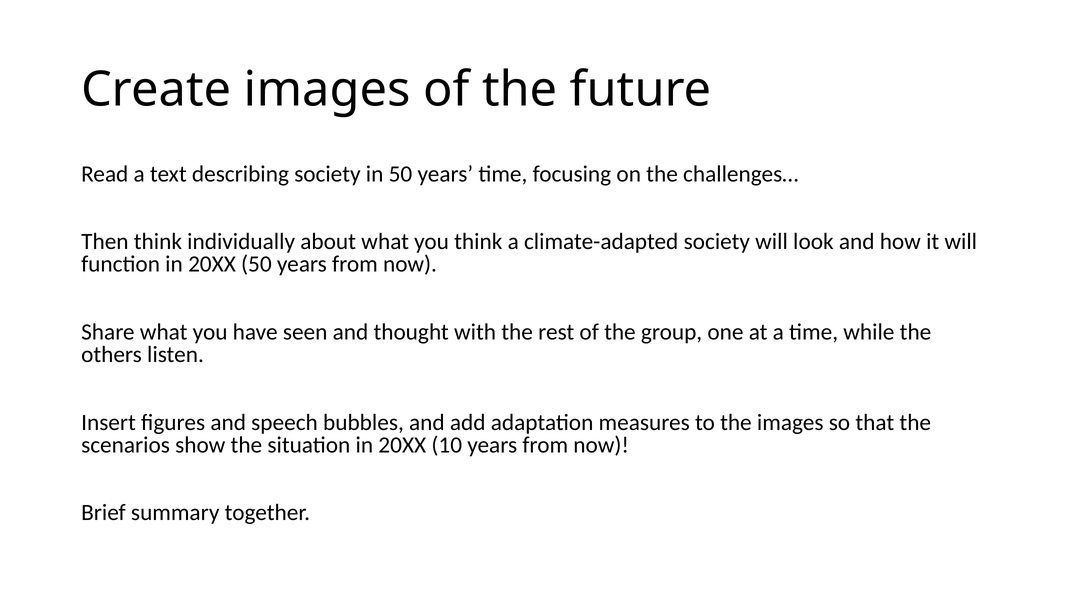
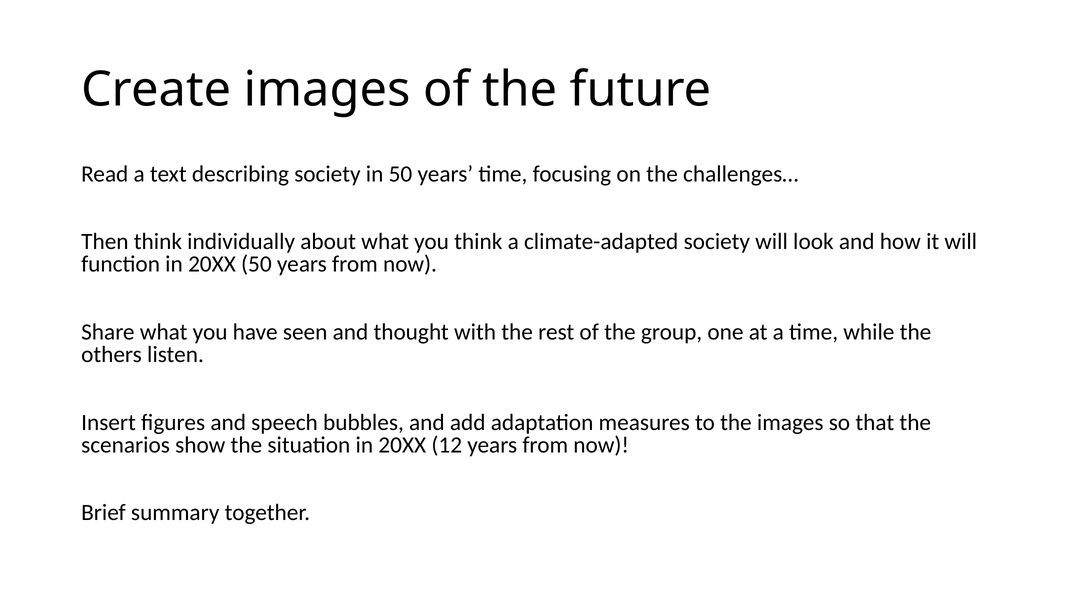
10: 10 -> 12 (447, 445)
